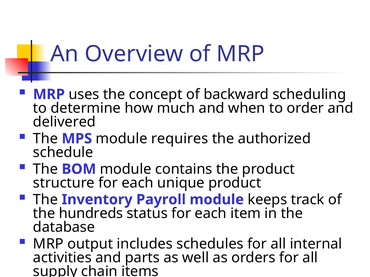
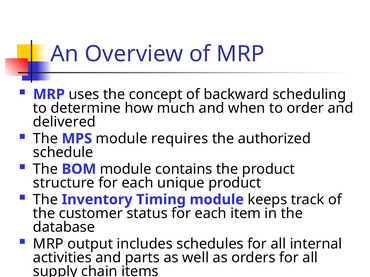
Payroll: Payroll -> Timing (161, 200)
hundreds: hundreds -> customer (91, 214)
